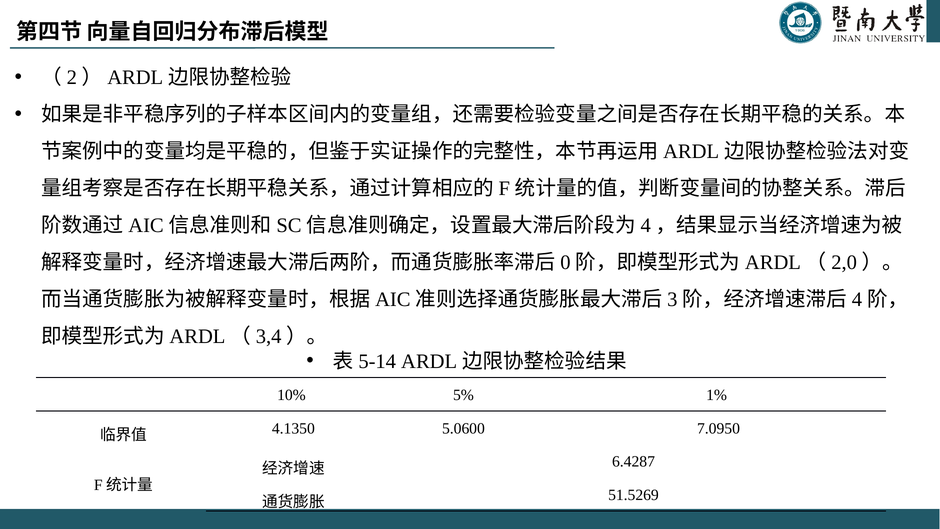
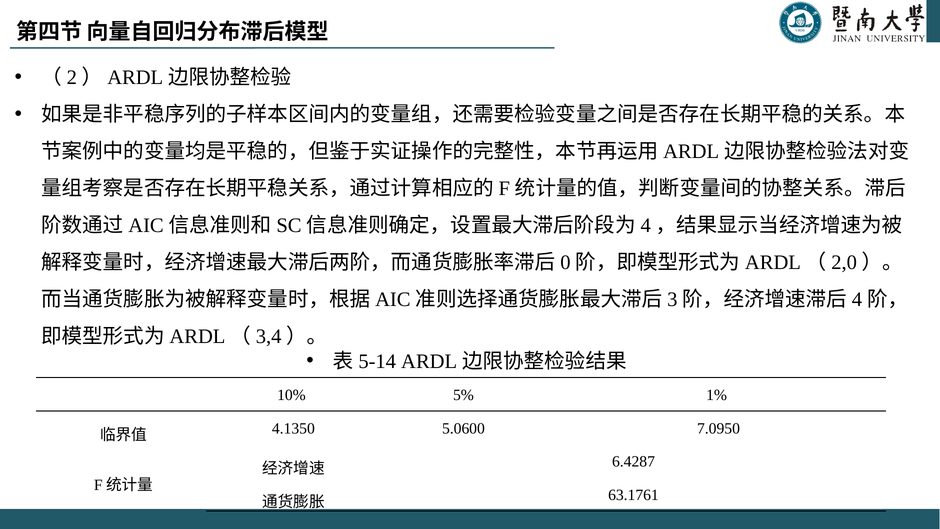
51.5269: 51.5269 -> 63.1761 (633, 495)
